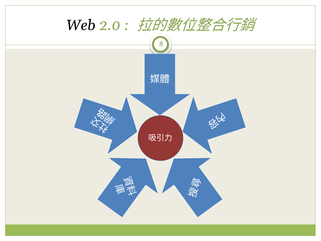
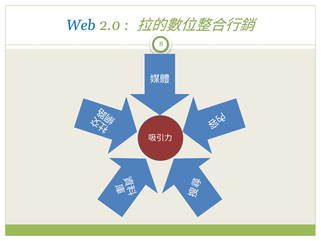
Web colour: black -> blue (81, 25)
